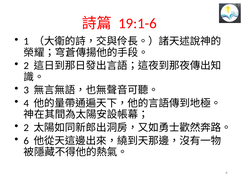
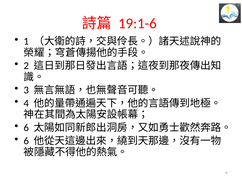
2: 2 -> 6 (26, 128)
